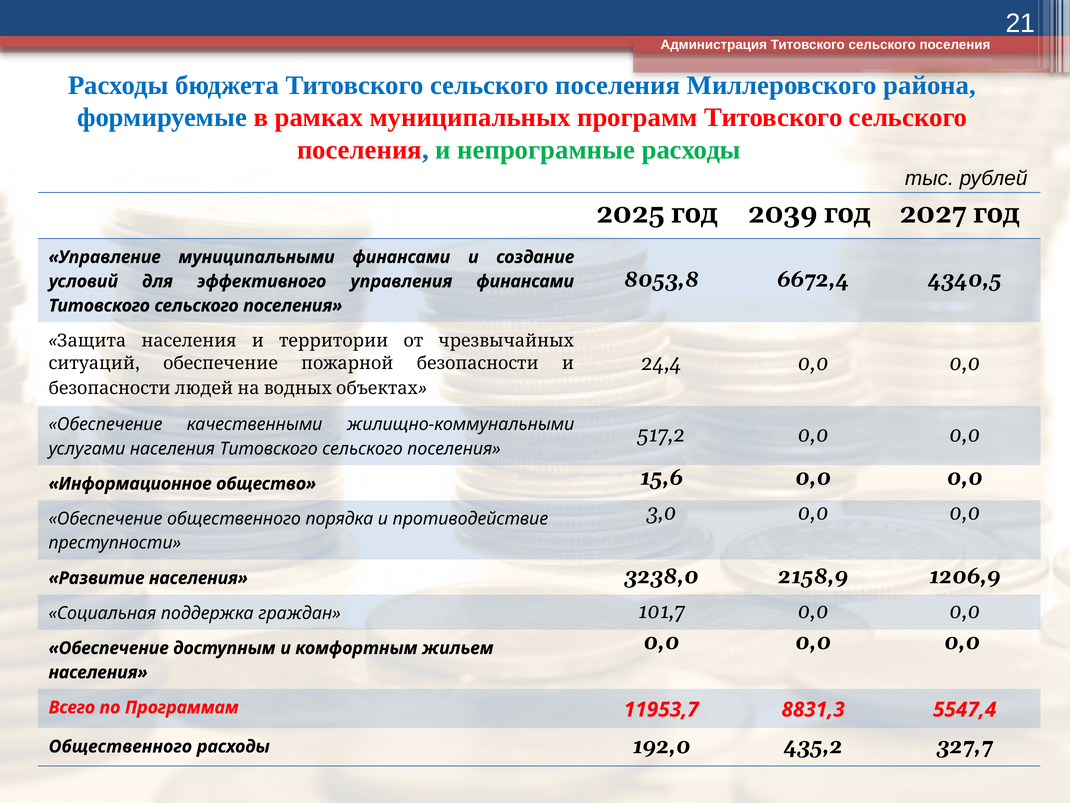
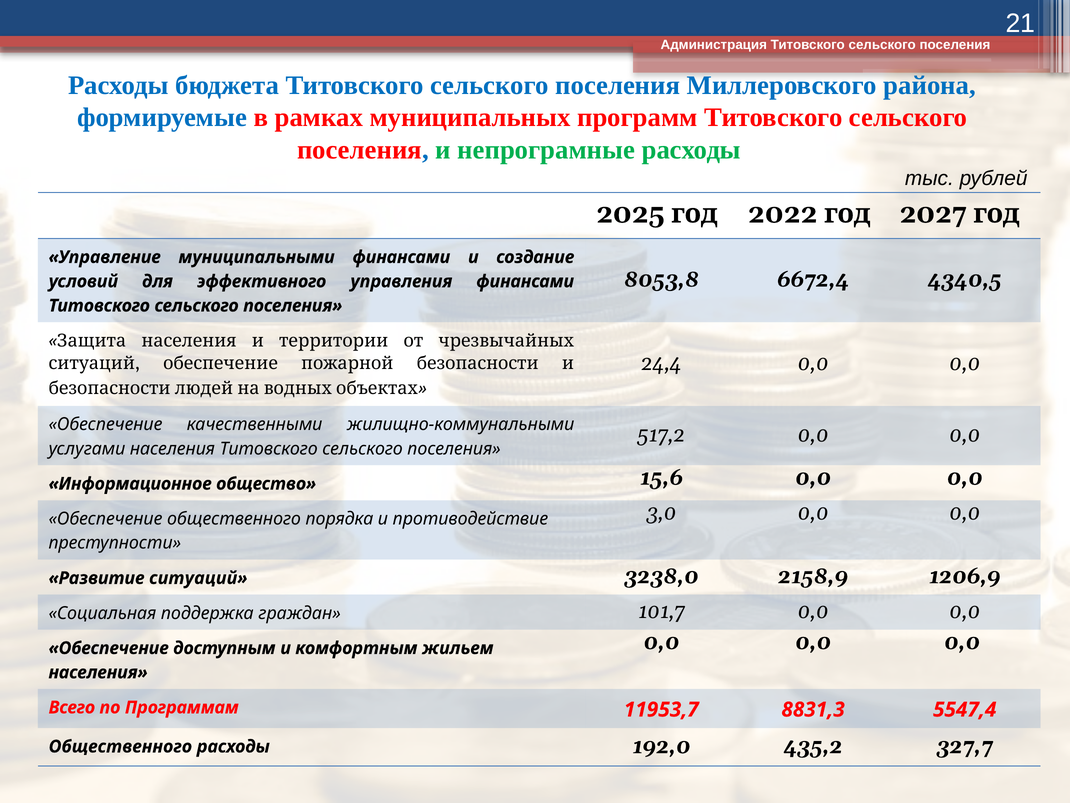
2039: 2039 -> 2022 (783, 214)
Развитие населения: населения -> ситуаций (198, 578)
